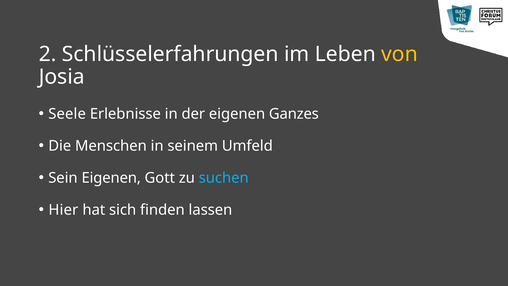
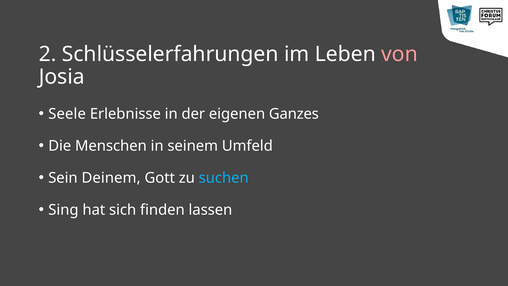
von colour: yellow -> pink (400, 54)
Sein Eigenen: Eigenen -> Deinem (111, 178)
Hier: Hier -> Sing (63, 210)
